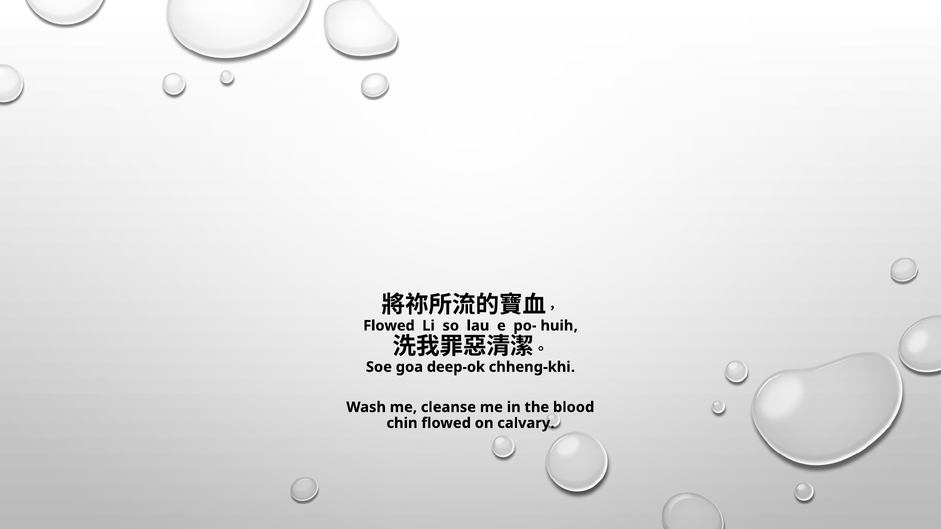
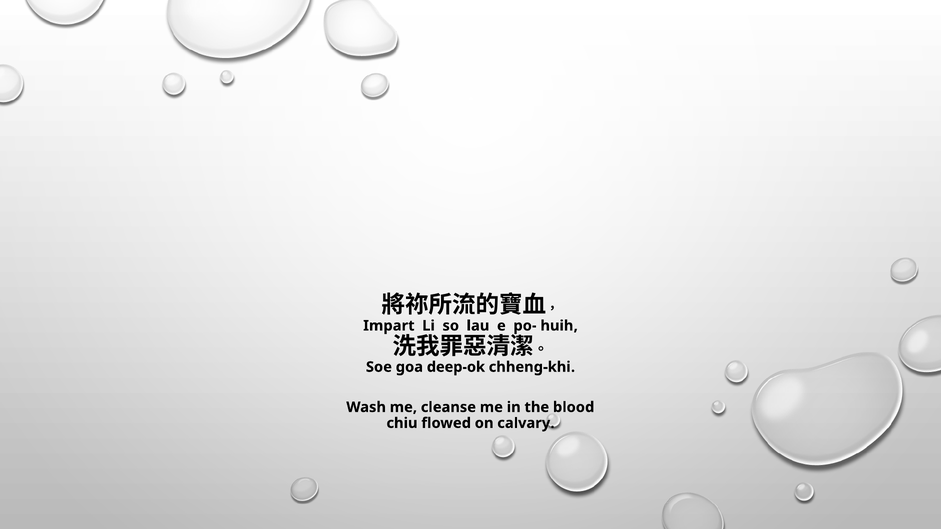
Flowed: Flowed -> Impart (389, 326)
chin: chin -> chiu (402, 423)
